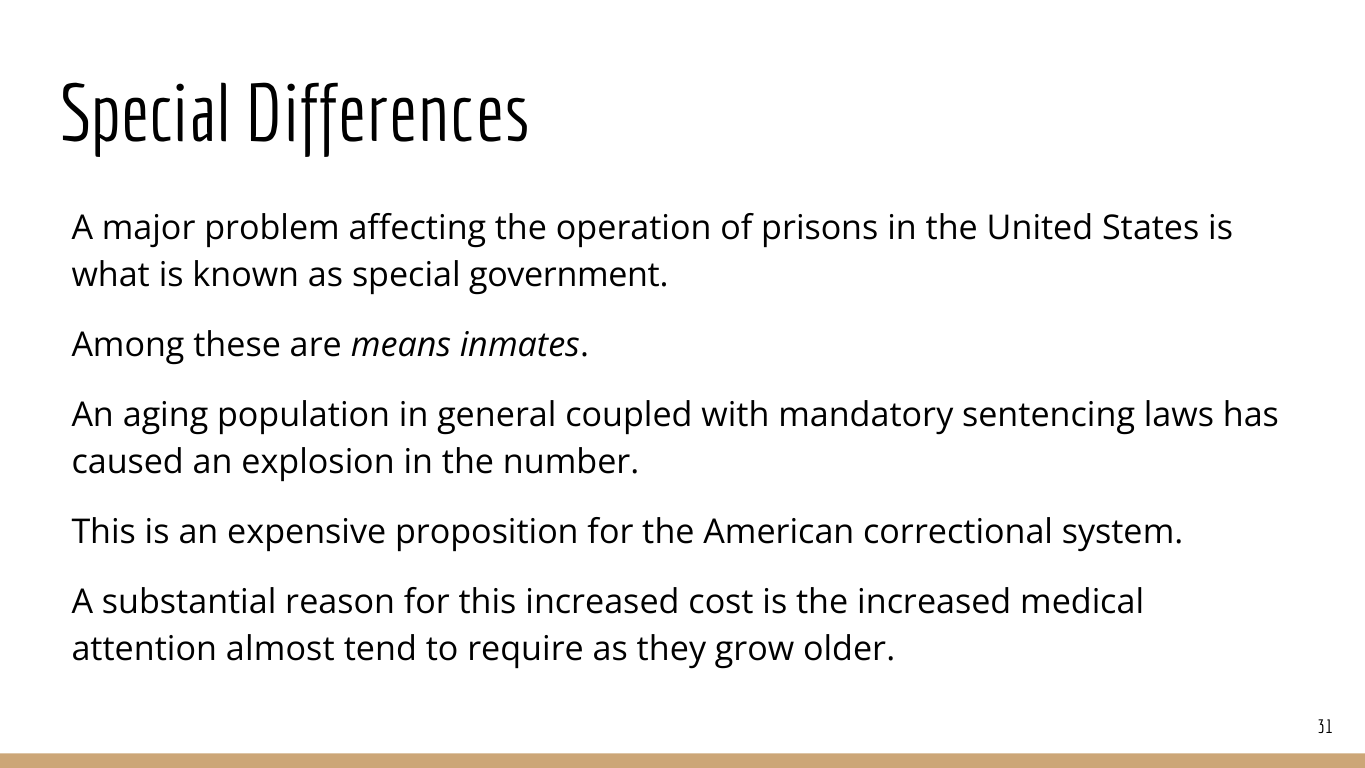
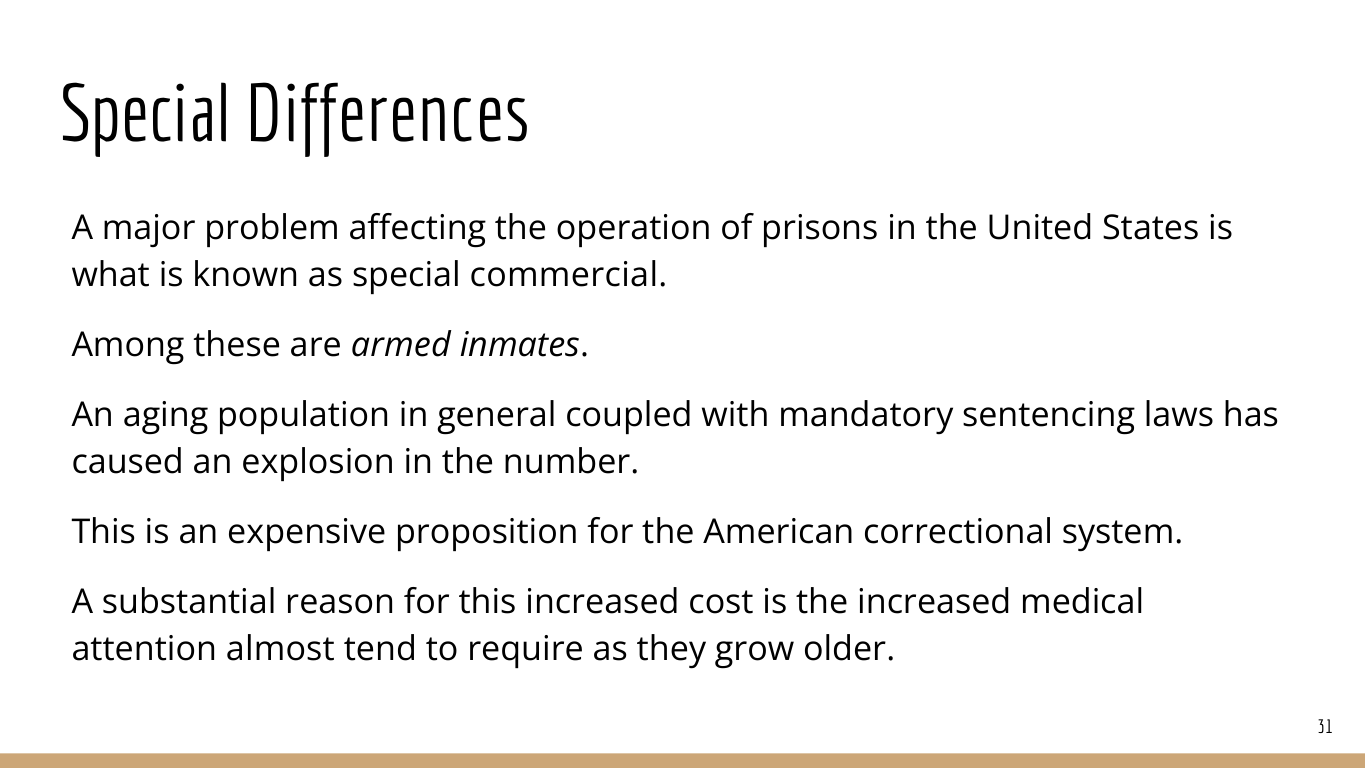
government: government -> commercial (568, 275)
means: means -> armed (401, 345)
